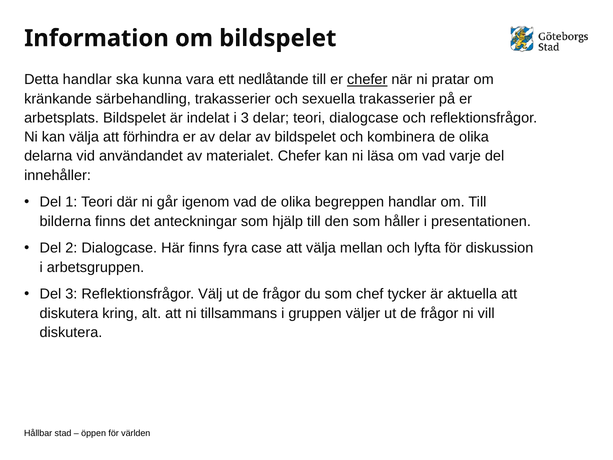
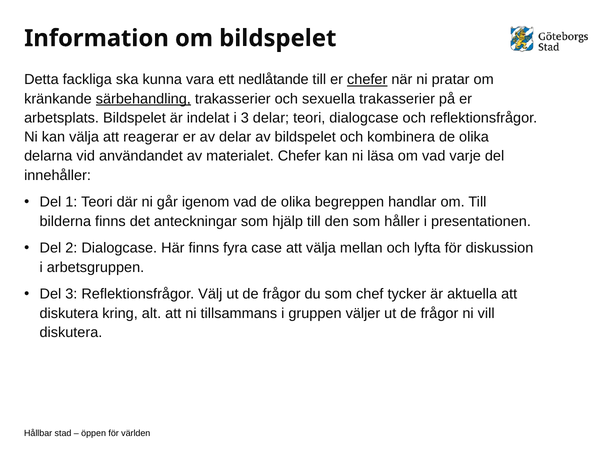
Detta handlar: handlar -> fackliga (87, 80)
särbehandling underline: none -> present (143, 99)
förhindra: förhindra -> reagerar (151, 137)
